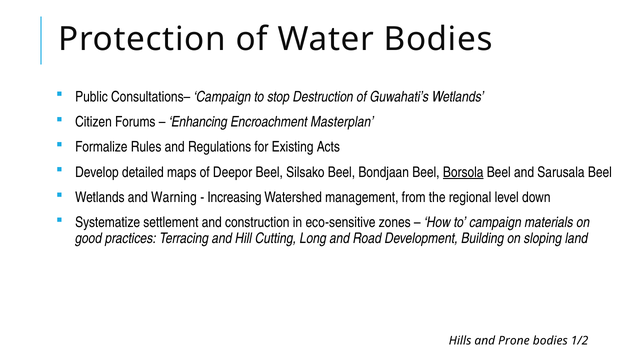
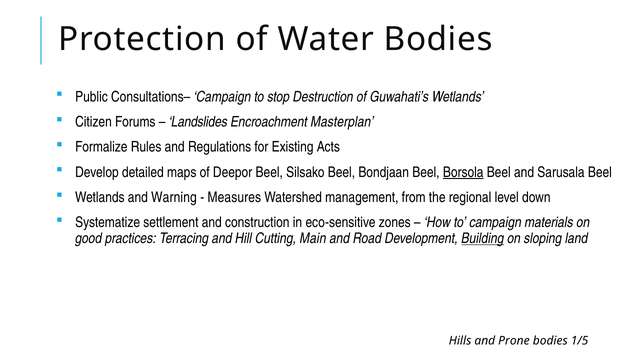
Enhancing: Enhancing -> Landslides (198, 122)
Increasing: Increasing -> Measures (234, 197)
Long: Long -> Main (313, 238)
Building underline: none -> present (483, 238)
1/2: 1/2 -> 1/5 (580, 340)
